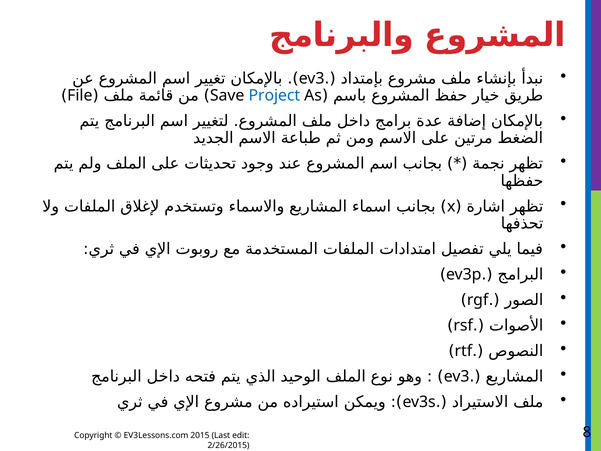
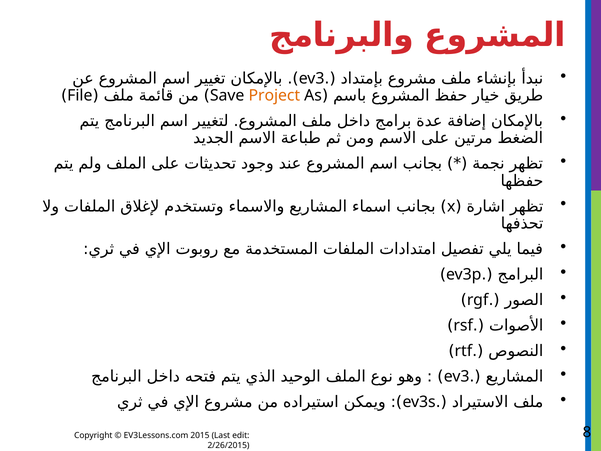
Project colour: blue -> orange (274, 96)
